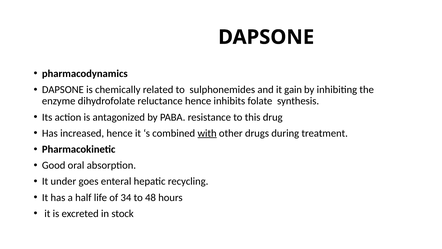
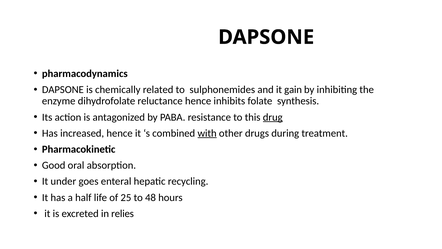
drug underline: none -> present (273, 117)
34: 34 -> 25 (126, 197)
stock: stock -> relies (123, 213)
